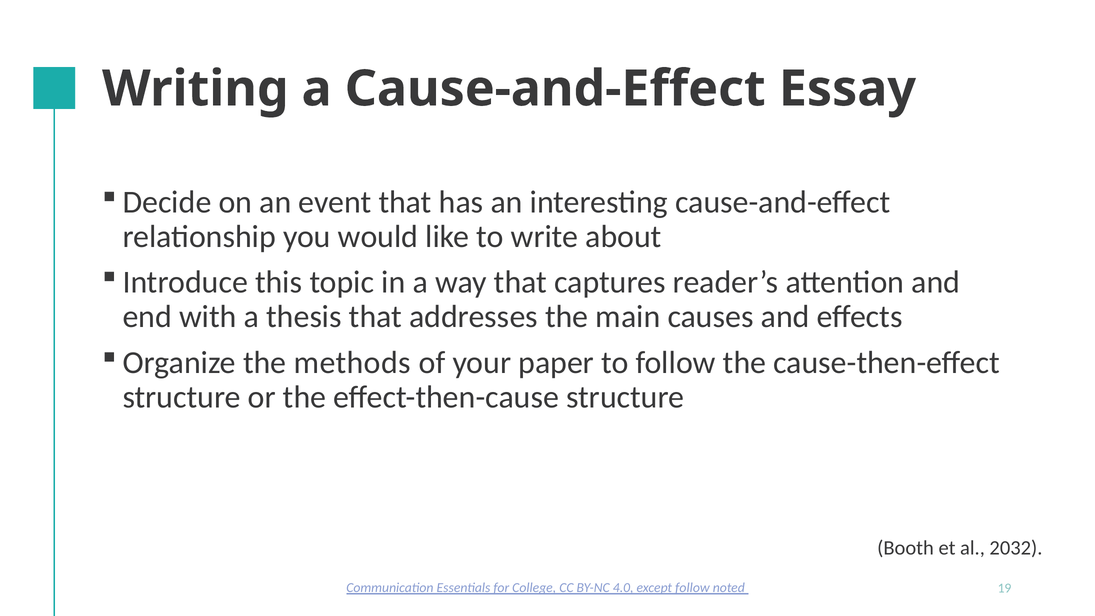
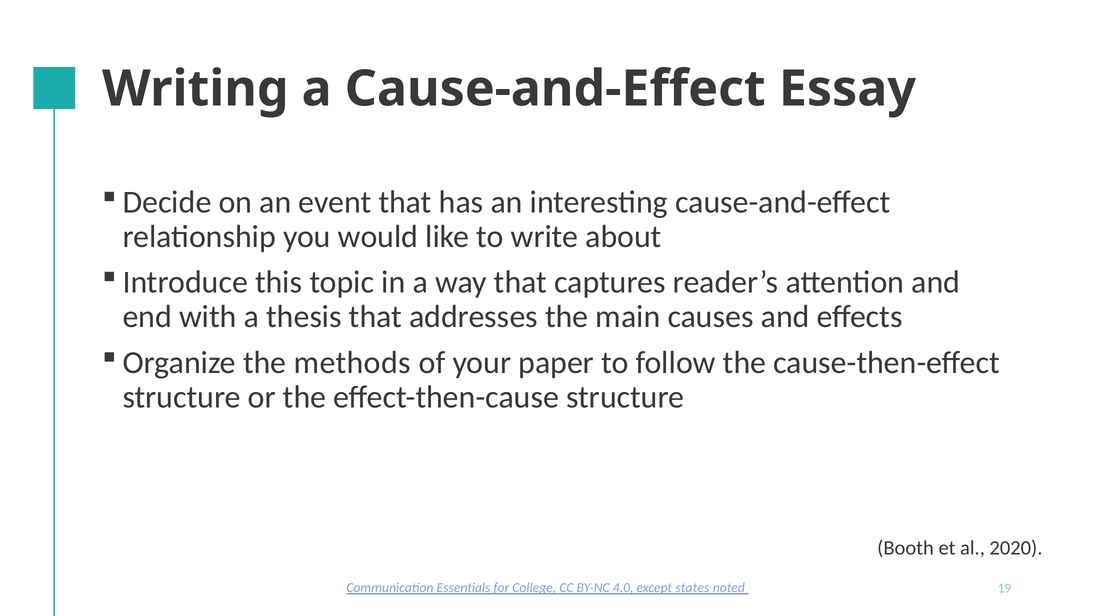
2032: 2032 -> 2020 (1016, 548)
except follow: follow -> states (692, 588)
